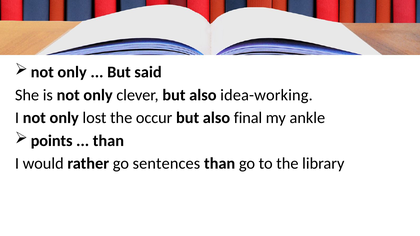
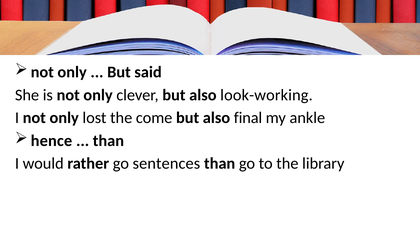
idea-working: idea-working -> look-working (266, 95)
occur: occur -> come (154, 118)
points: points -> hence (51, 141)
